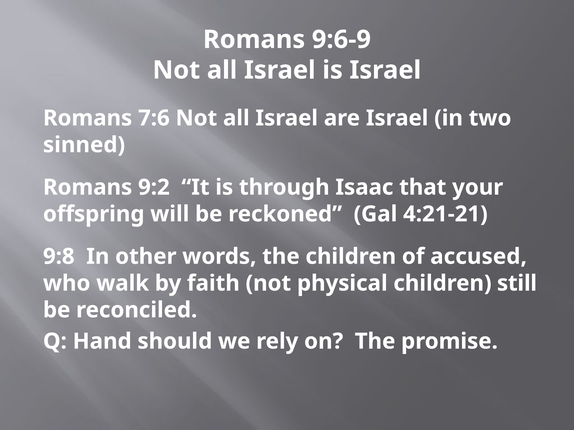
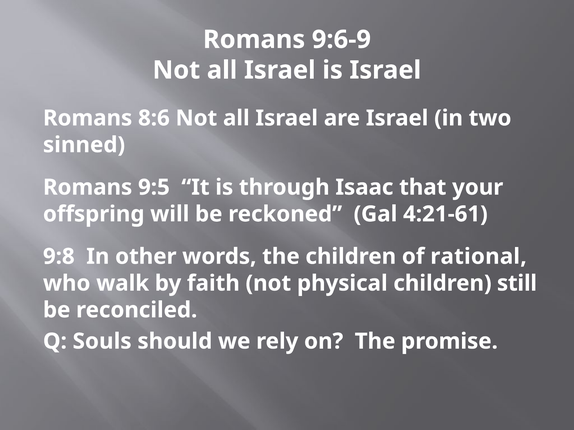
7:6: 7:6 -> 8:6 (154, 118)
9:2: 9:2 -> 9:5 (154, 187)
4:21-21: 4:21-21 -> 4:21-61 (445, 214)
accused: accused -> rational (479, 257)
Hand: Hand -> Souls (102, 342)
